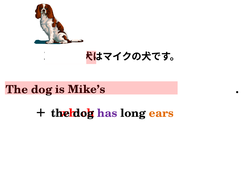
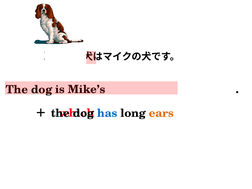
has colour: purple -> blue (107, 113)
